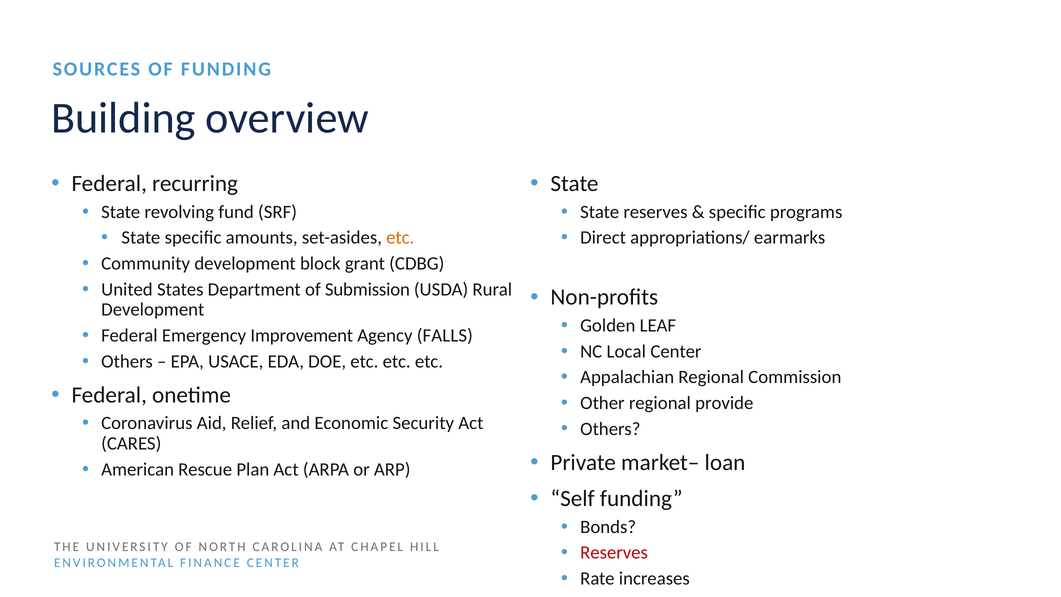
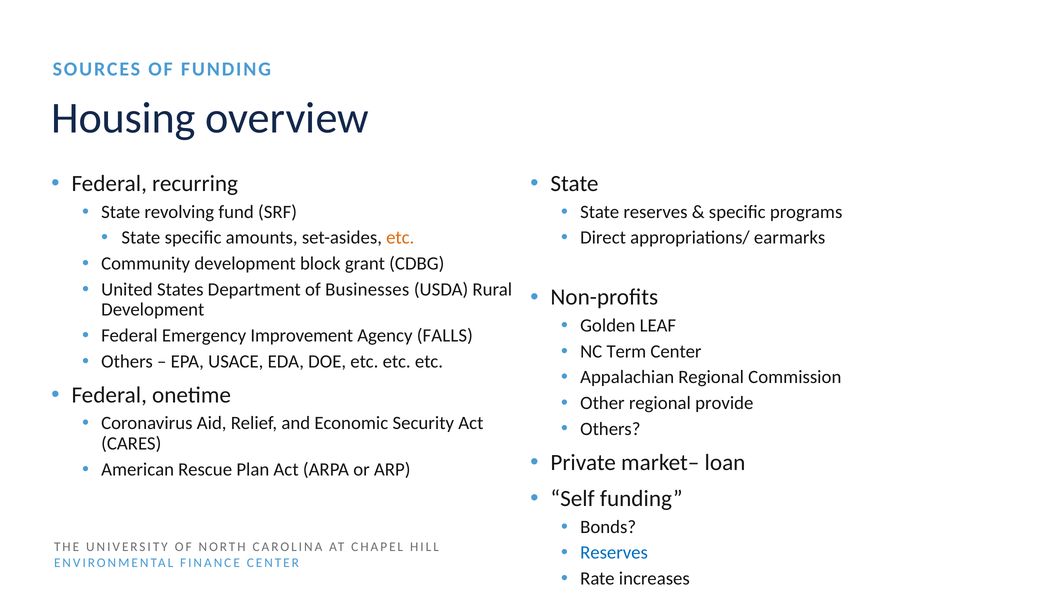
Building: Building -> Housing (123, 118)
Submission: Submission -> Businesses (367, 289)
Local: Local -> Term (626, 351)
Reserves colour: red -> blue (614, 553)
